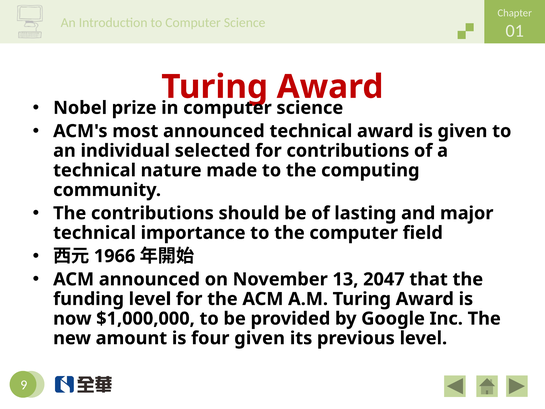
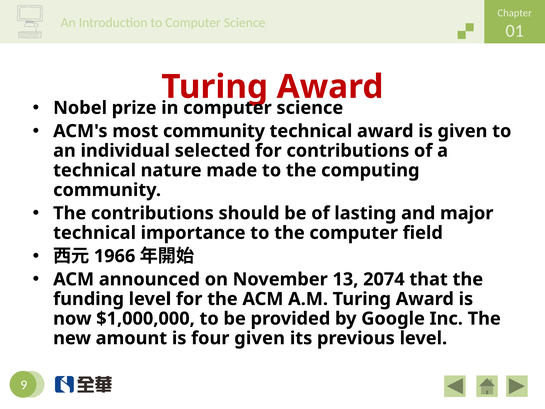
most announced: announced -> community (214, 131)
2047: 2047 -> 2074 (384, 279)
